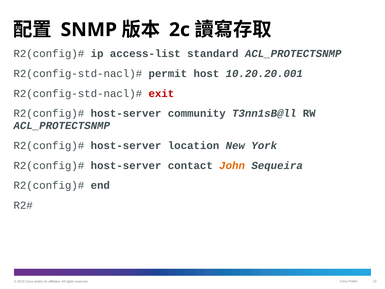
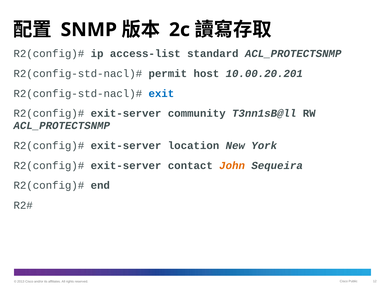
10.20.20.001: 10.20.20.001 -> 10.00.20.201 (264, 74)
exit colour: red -> blue (161, 93)
host-server: host-server -> exit-server (126, 113)
host-server: host-server -> exit-server (126, 145)
host-server: host-server -> exit-server (126, 165)
